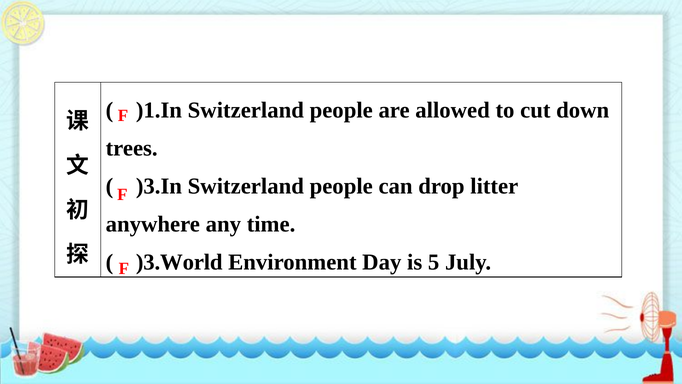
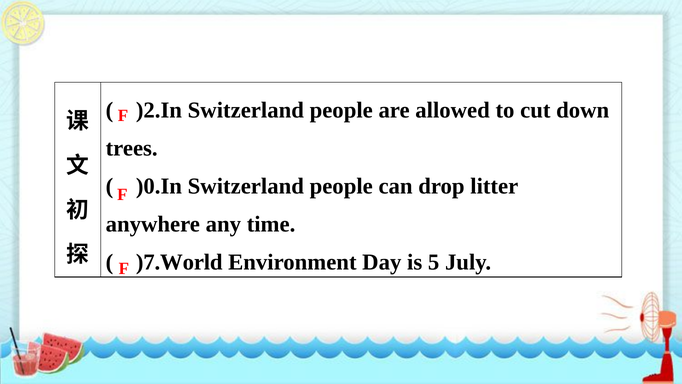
)1.In: )1.In -> )2.In (159, 110)
)3.In: )3.In -> )0.In (159, 186)
)3.World: )3.World -> )7.World (179, 262)
